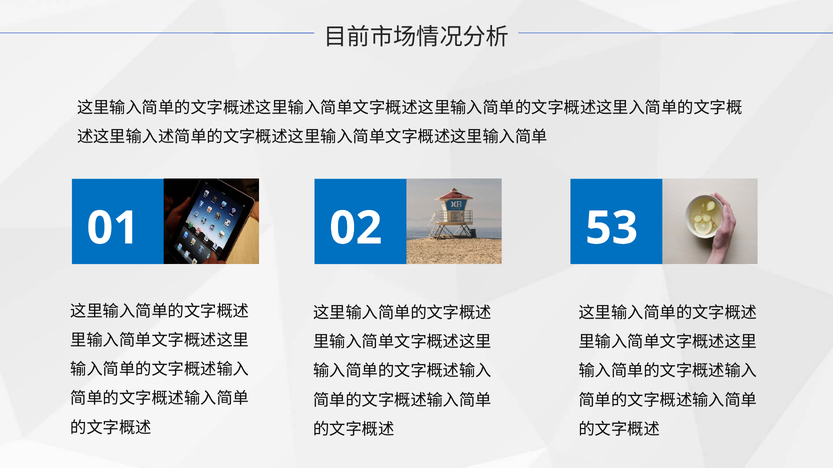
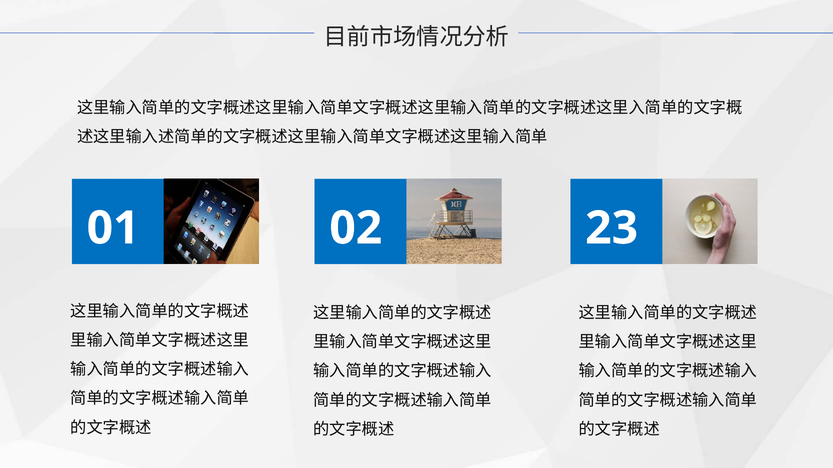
53: 53 -> 23 (612, 228)
